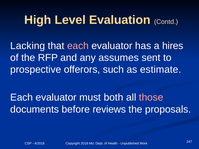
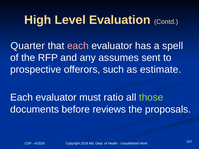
Lacking: Lacking -> Quarter (28, 46)
hires: hires -> spell (173, 46)
both: both -> ratio (114, 98)
those colour: pink -> light green (151, 98)
